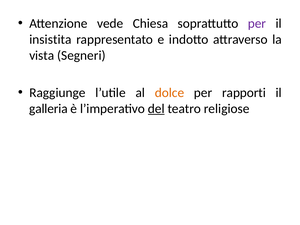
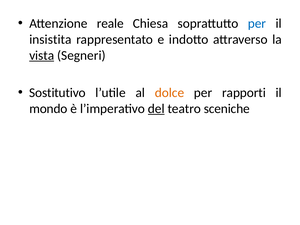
vede: vede -> reale (110, 23)
per colour: purple -> blue (257, 23)
vista underline: none -> present (42, 55)
Raggiunge: Raggiunge -> Sostitutivo (57, 93)
galleria: galleria -> mondo (48, 109)
religiose: religiose -> sceniche (227, 109)
